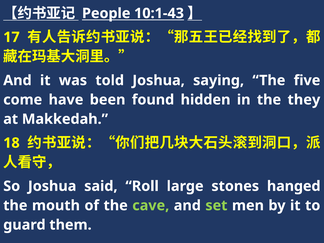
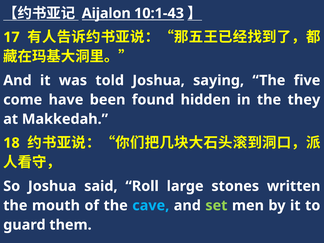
People: People -> Aijalon (106, 13)
hanged: hanged -> written (294, 186)
cave colour: light green -> light blue (151, 206)
